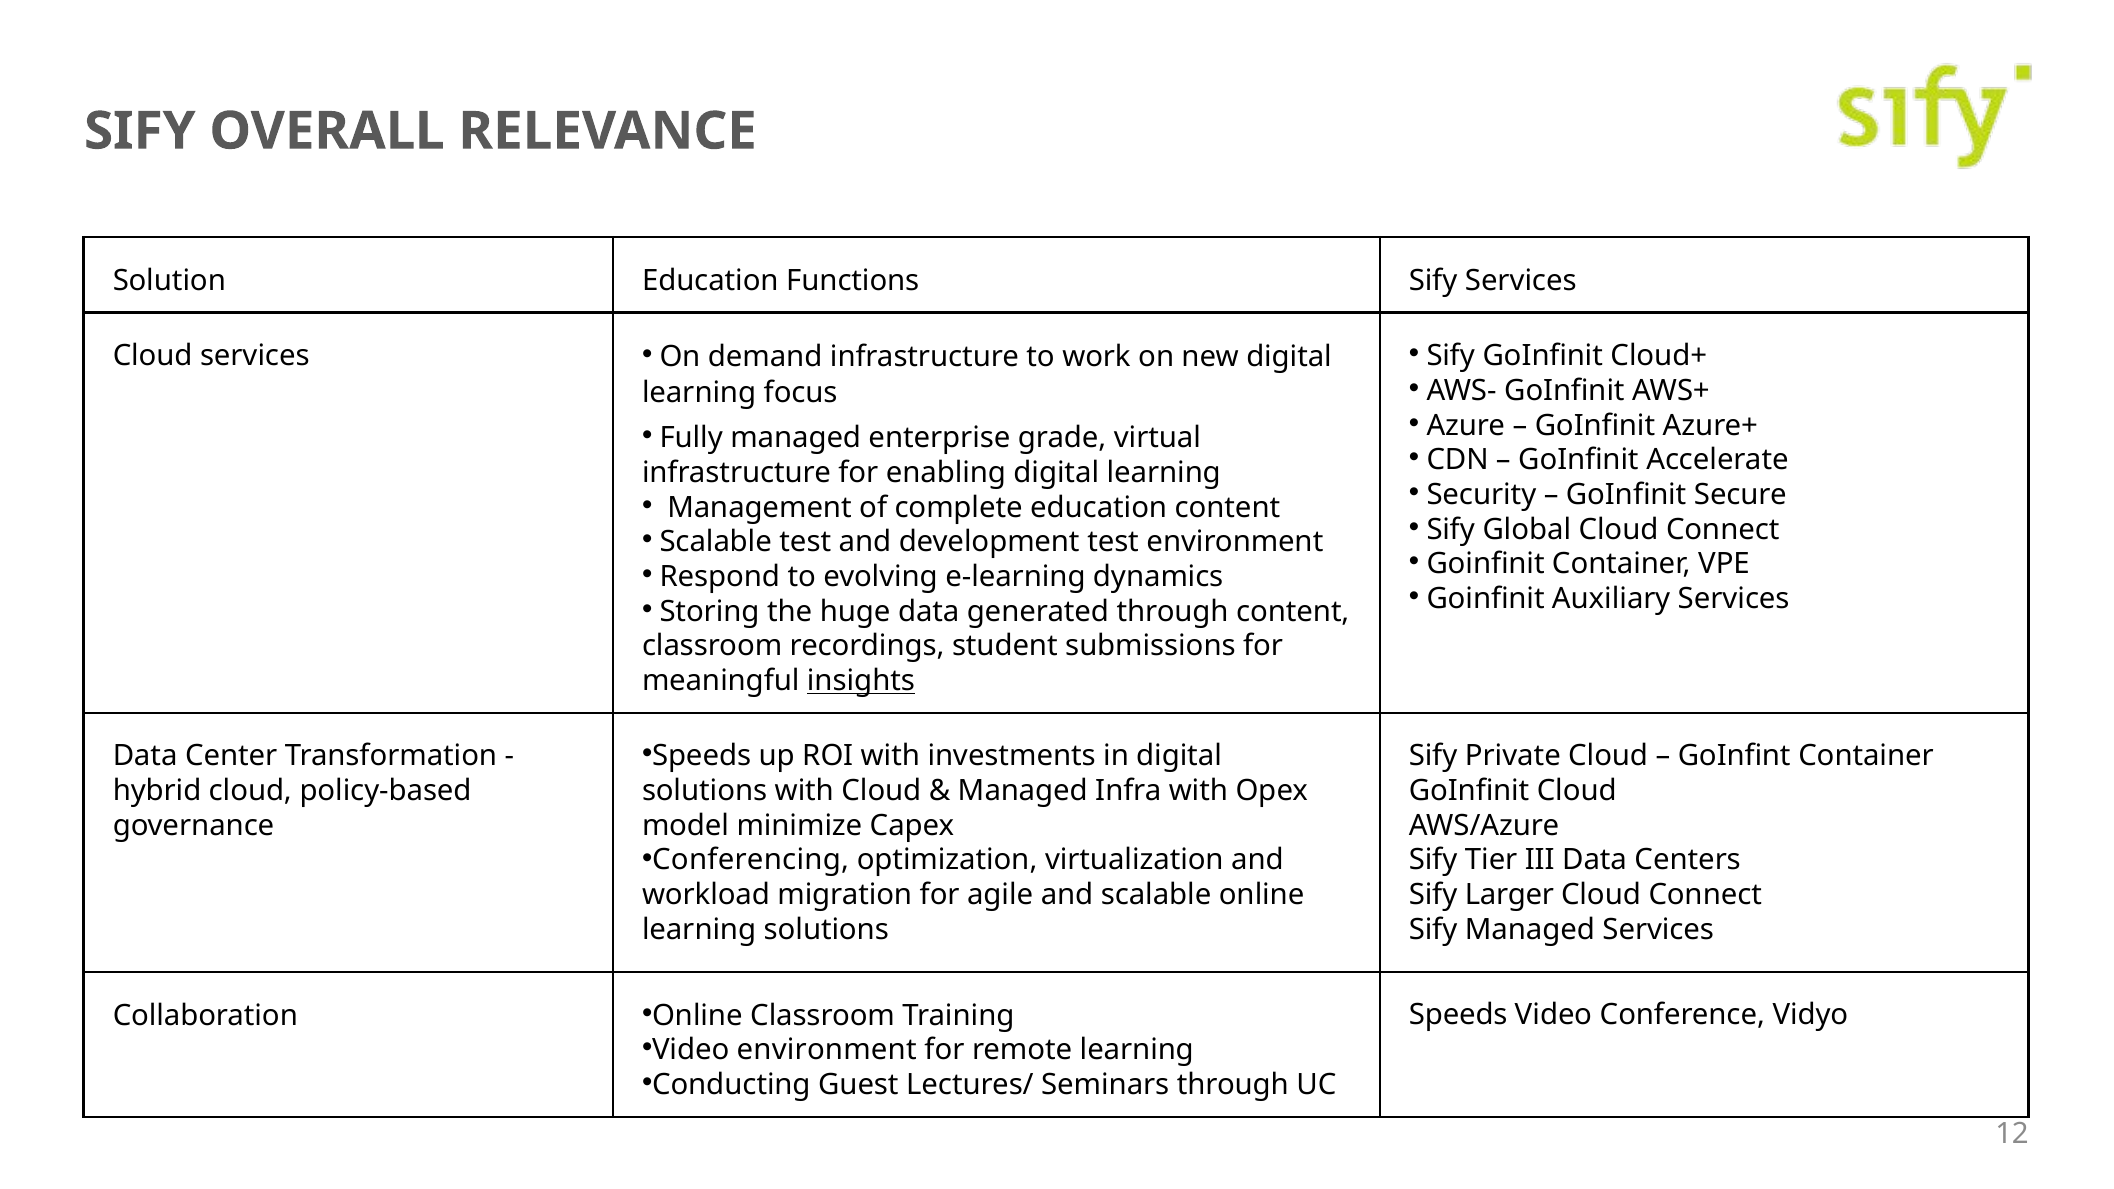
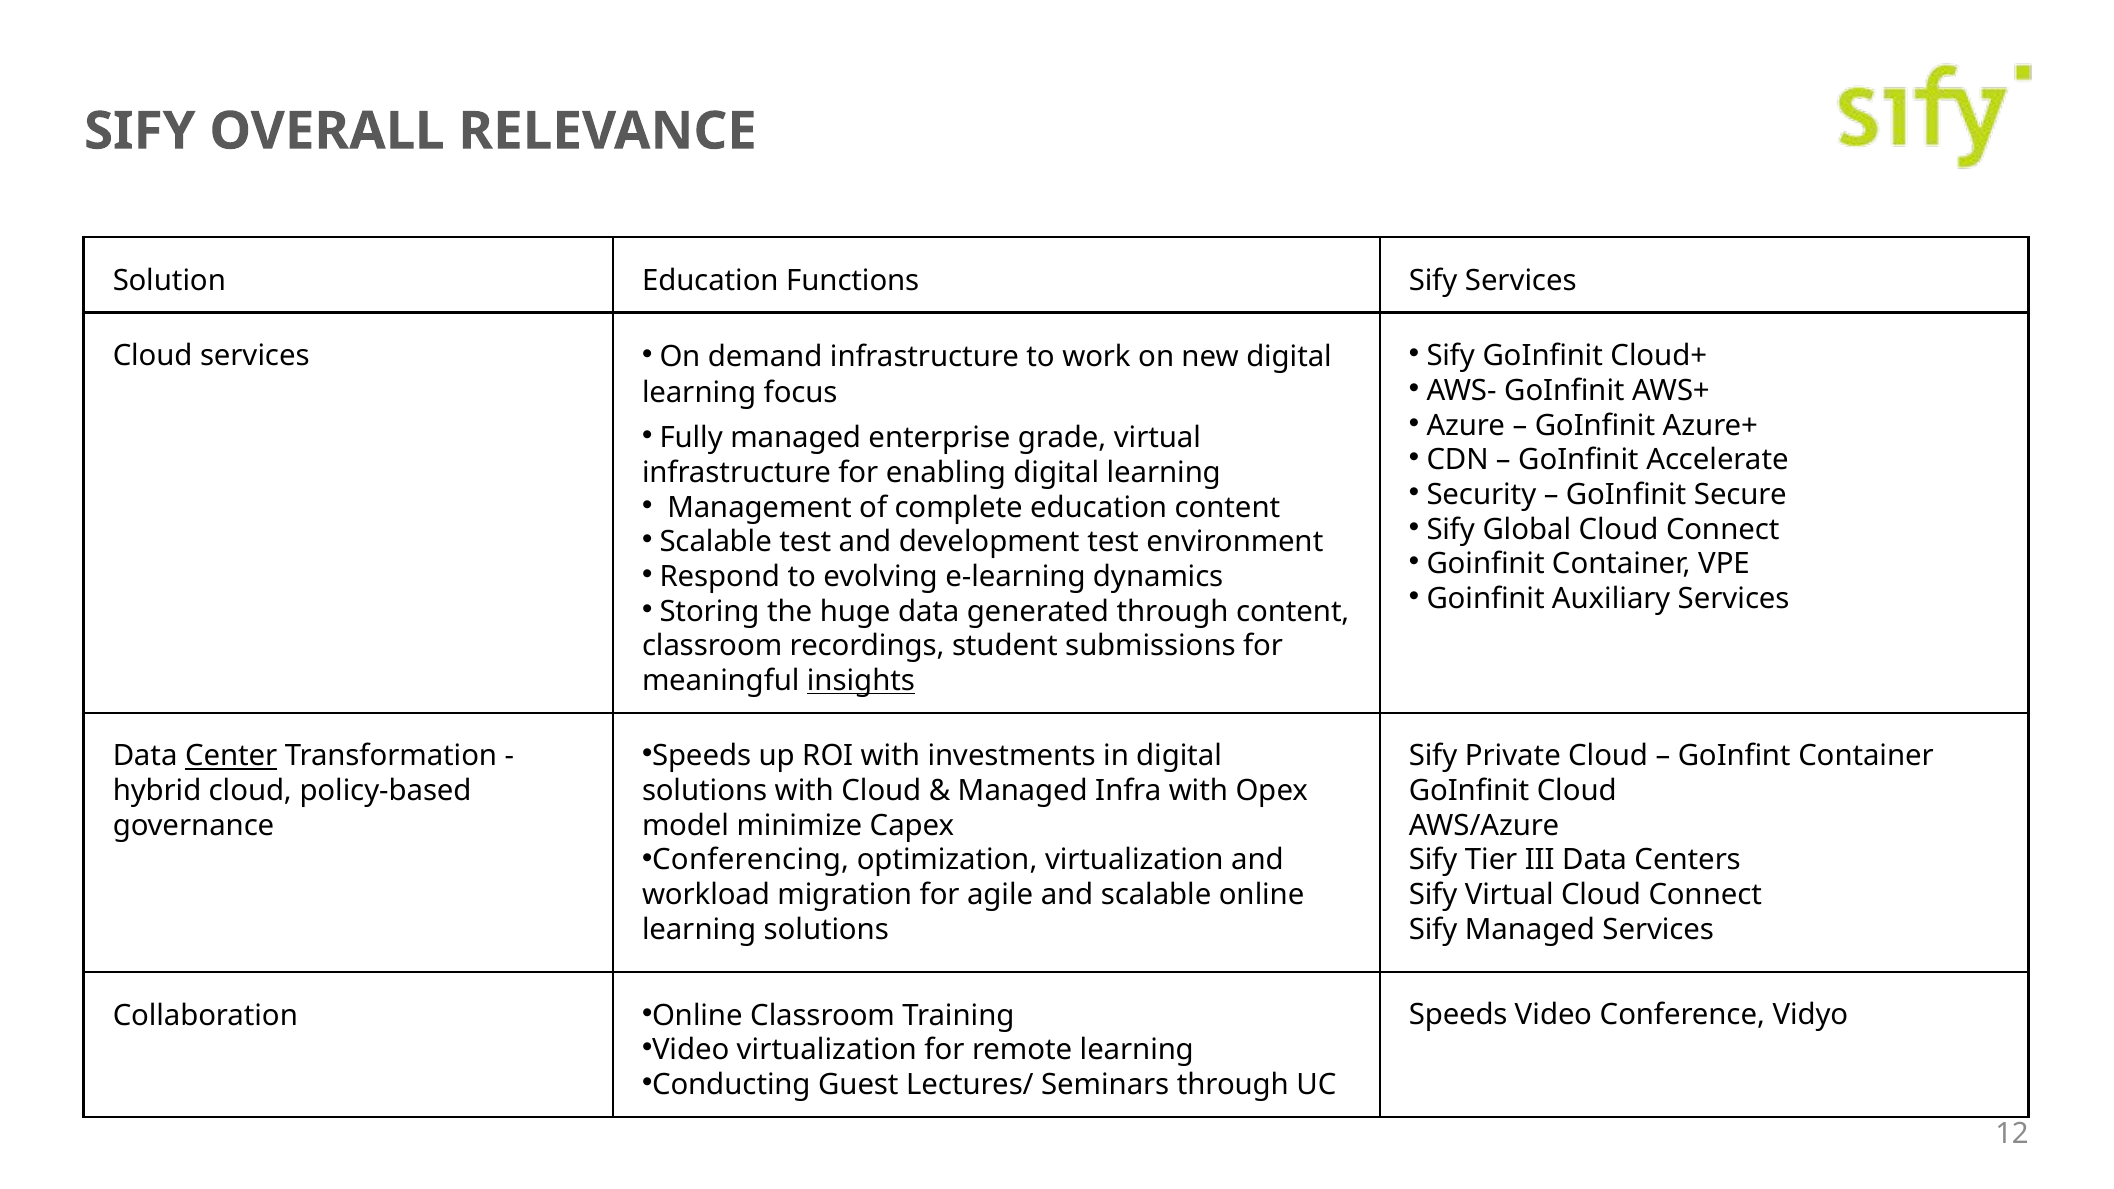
Center underline: none -> present (231, 756)
Sify Larger: Larger -> Virtual (1509, 895)
Video environment: environment -> virtualization (827, 1050)
